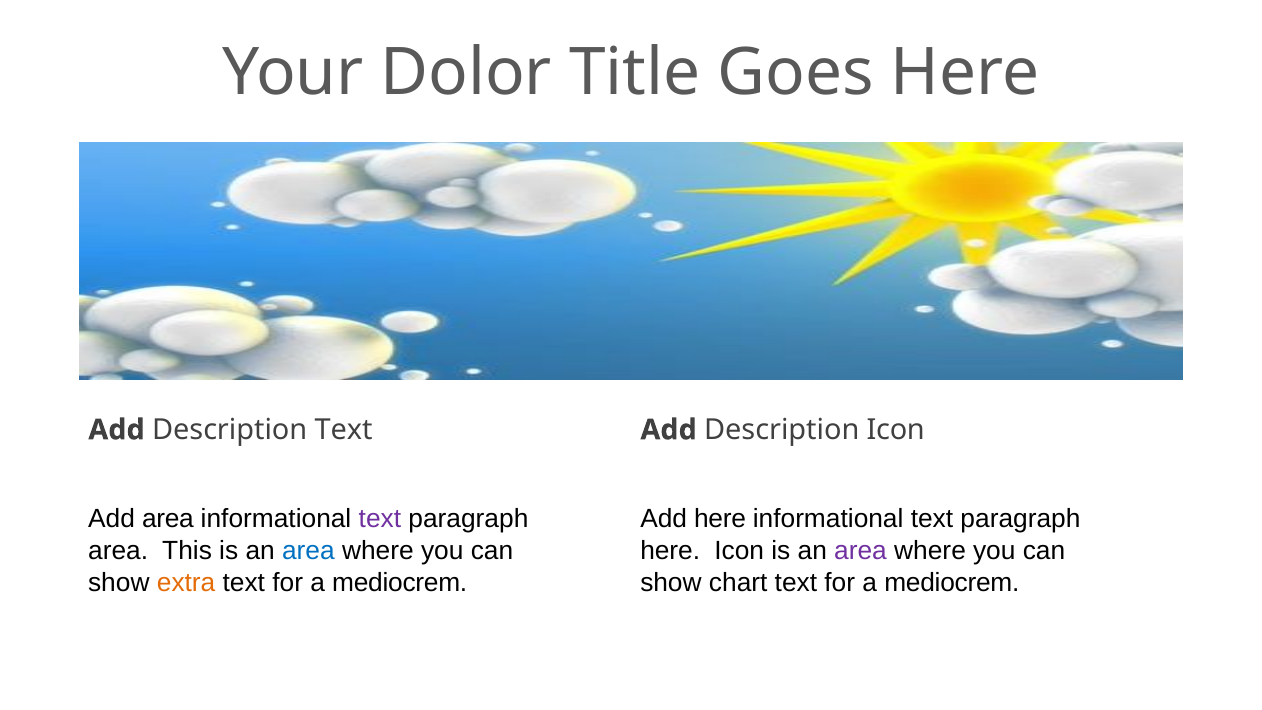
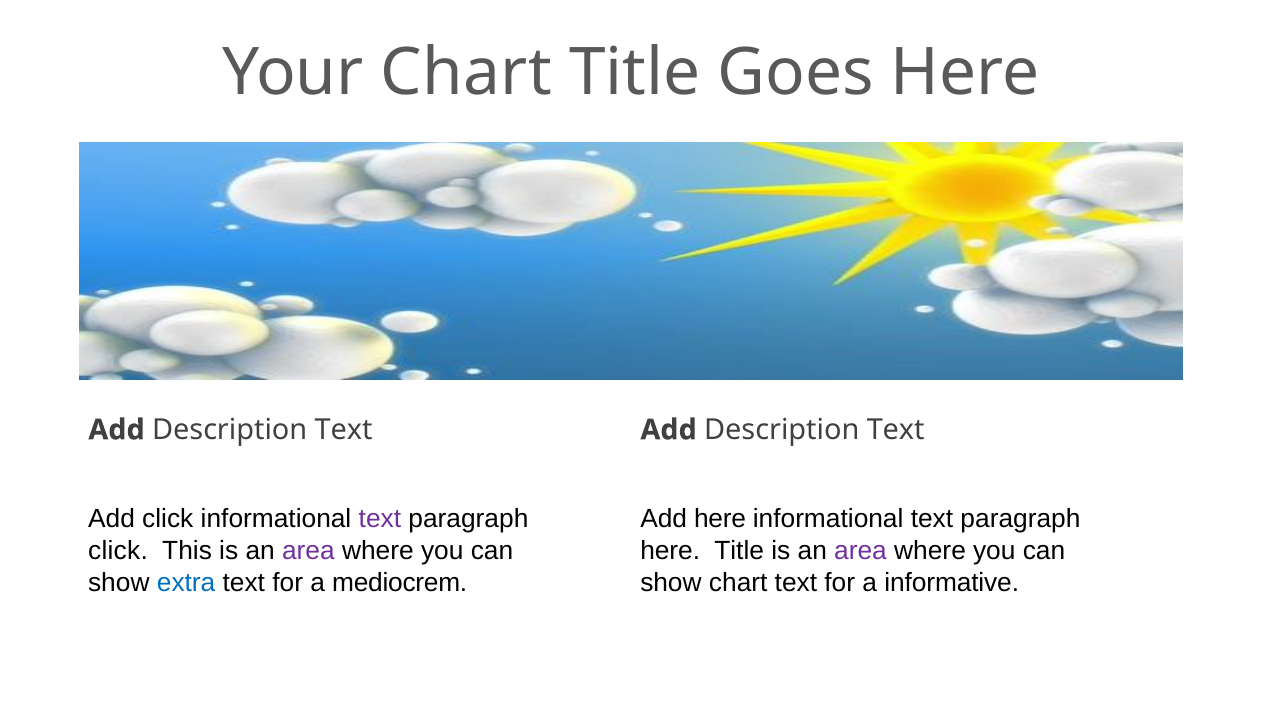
Your Dolor: Dolor -> Chart (466, 72)
Icon: Icon -> Text (896, 430)
Add area: area -> click (168, 519)
area: area -> click (118, 551)
area colour: blue -> purple (308, 551)
here Icon: Icon -> Title (739, 551)
extra colour: orange -> blue (186, 582)
mediocrem: mediocrem -> informative (952, 582)
